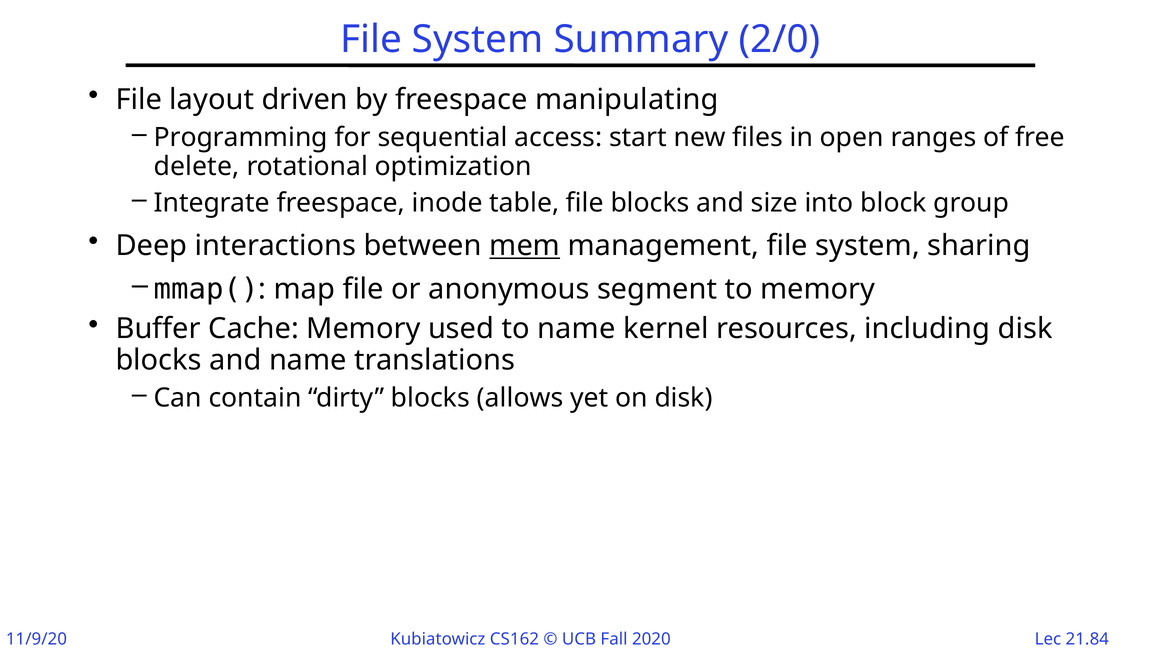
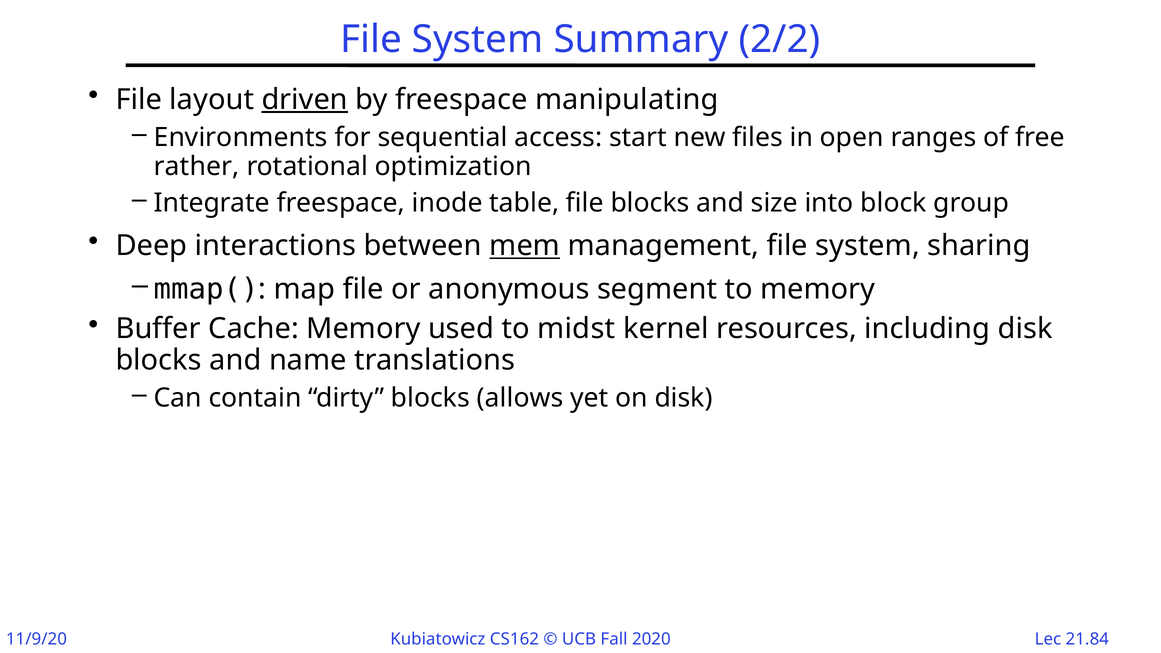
2/0: 2/0 -> 2/2 (780, 40)
driven underline: none -> present (305, 100)
Programming: Programming -> Environments (241, 138)
delete: delete -> rather (197, 166)
to name: name -> midst (576, 329)
